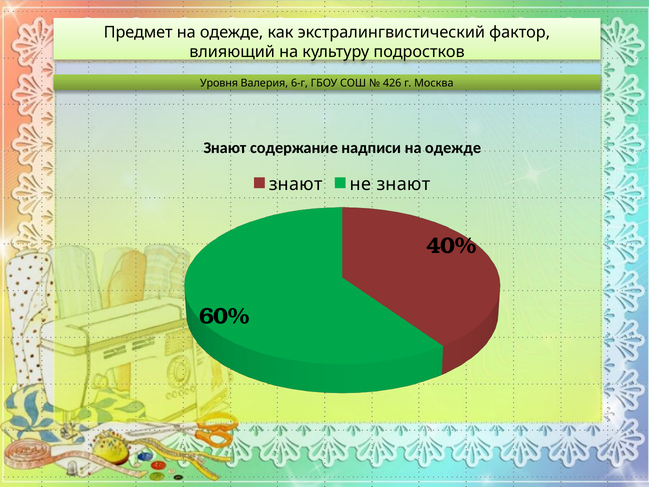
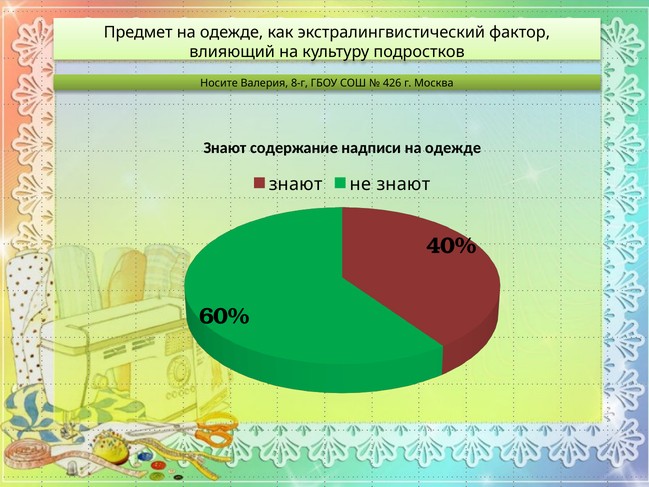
Уровня: Уровня -> Носите (219, 83)
6-г: 6-г -> 8-г (300, 83)
